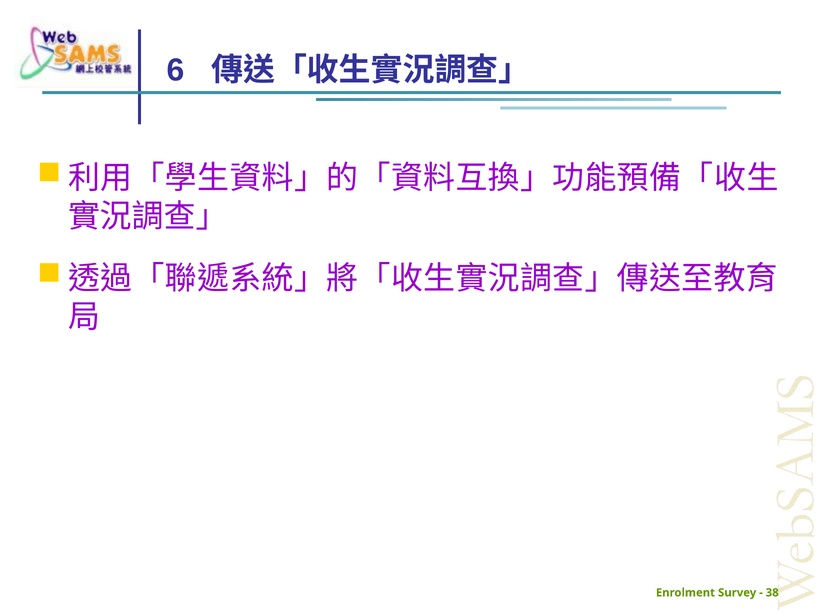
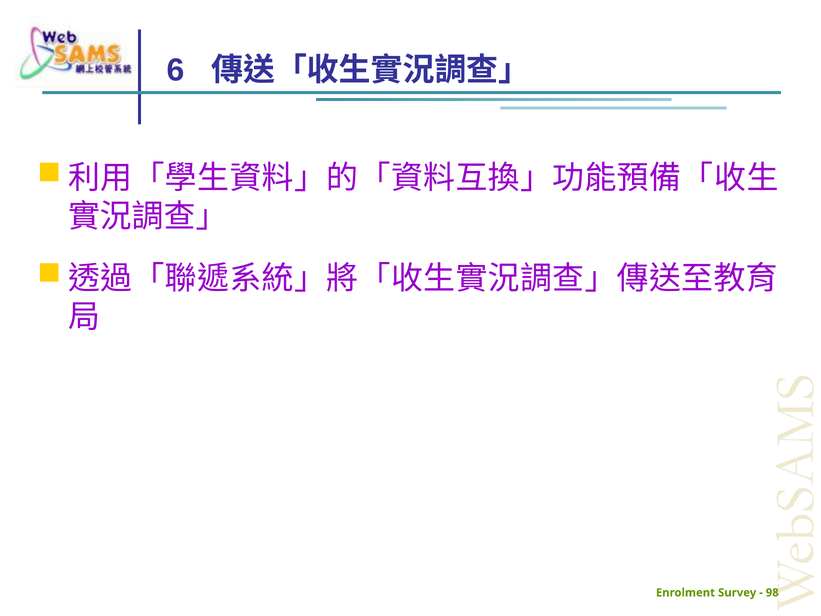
38: 38 -> 98 (772, 592)
